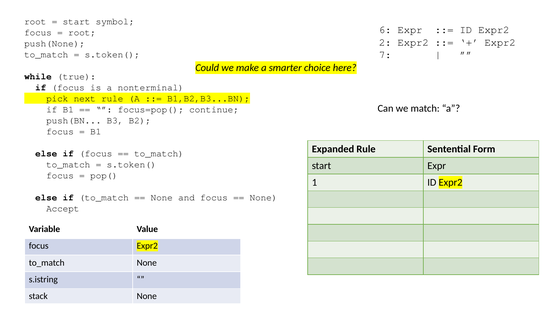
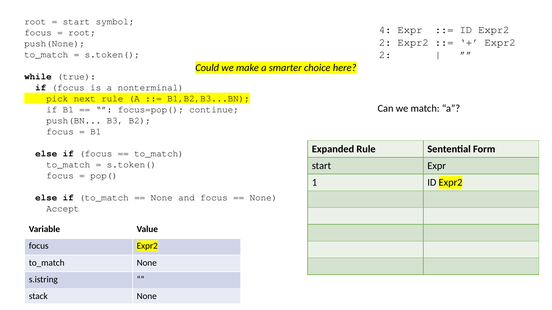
6: 6 -> 4 (385, 30)
7: 7 -> 2 (385, 55)
